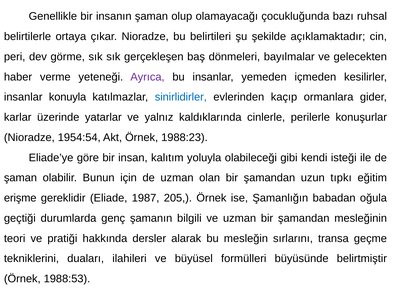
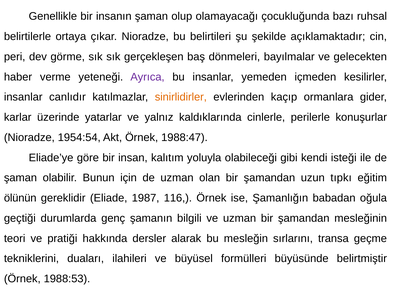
konuyla: konuyla -> canlıdır (67, 97)
sinirlidirler colour: blue -> orange (181, 97)
1988:23: 1988:23 -> 1988:47 (184, 137)
erişme: erişme -> ölünün (20, 198)
205: 205 -> 116 (178, 198)
